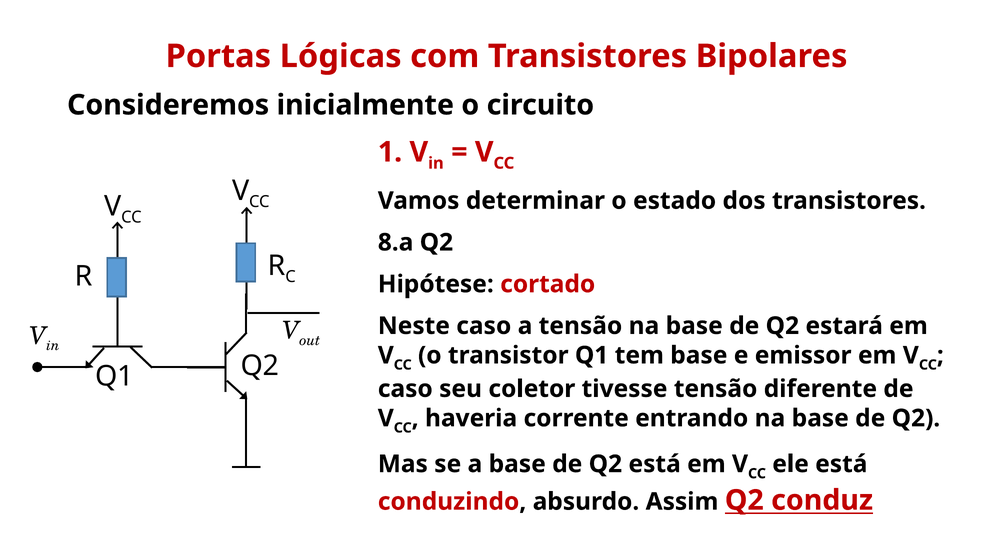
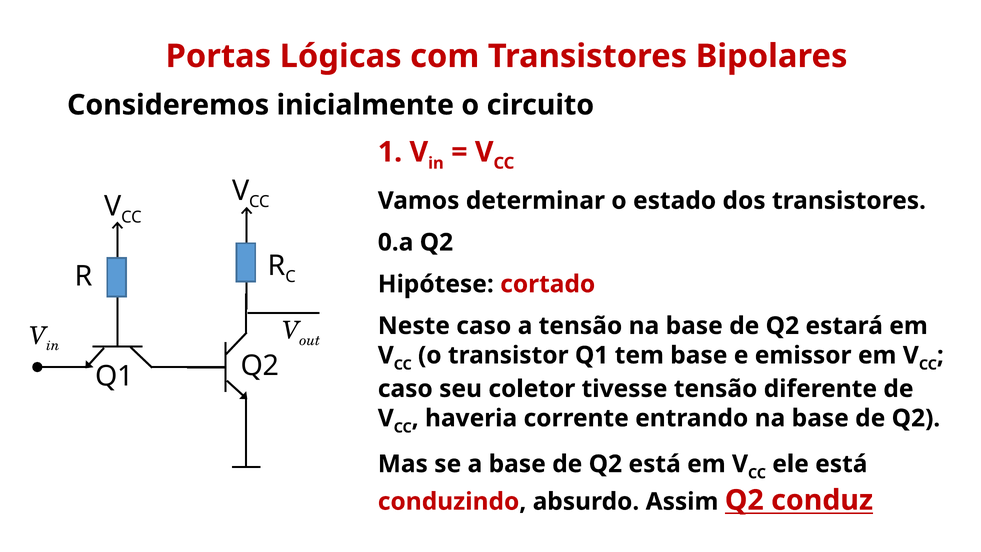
8.a: 8.a -> 0.a (396, 242)
